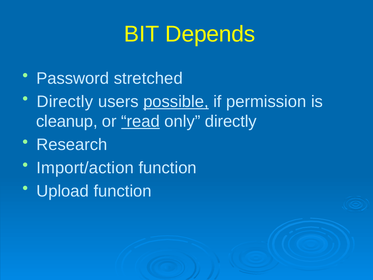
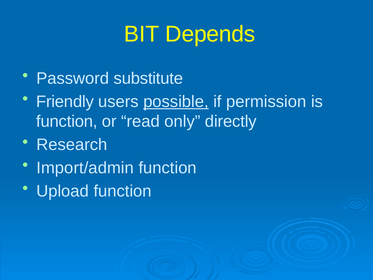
stretched: stretched -> substitute (148, 78)
Directly: Directly -> Friendly (65, 101)
cleanup: cleanup -> function (67, 121)
read underline: present -> none (140, 121)
Import/action: Import/action -> Import/admin (85, 168)
